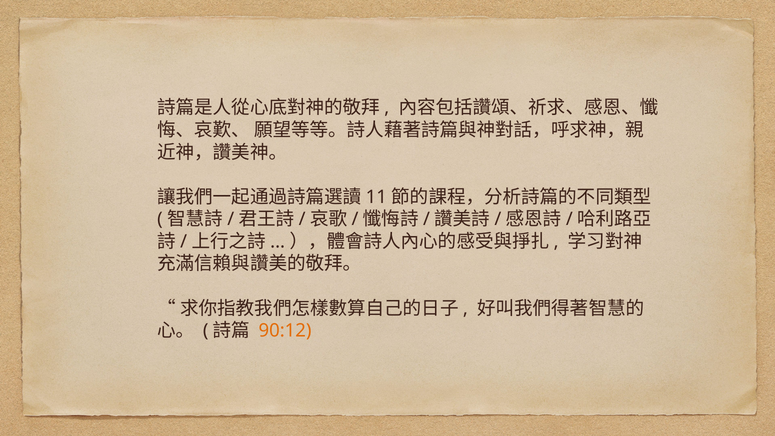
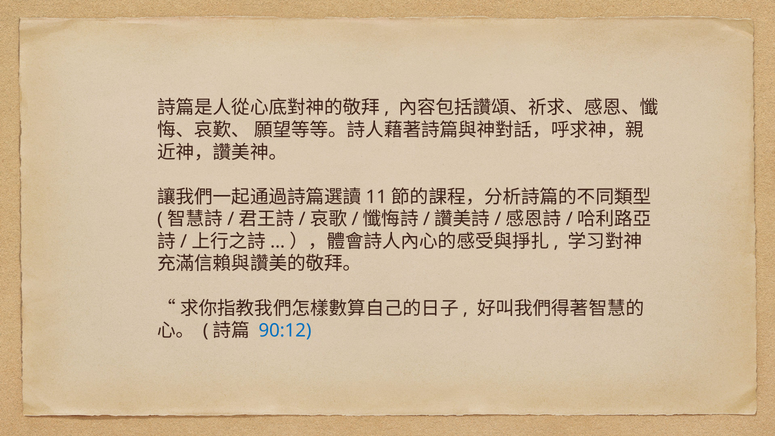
90:12 colour: orange -> blue (285, 331)
